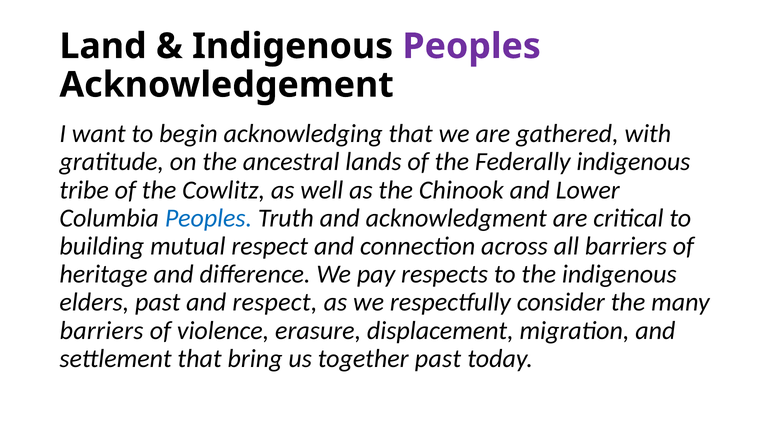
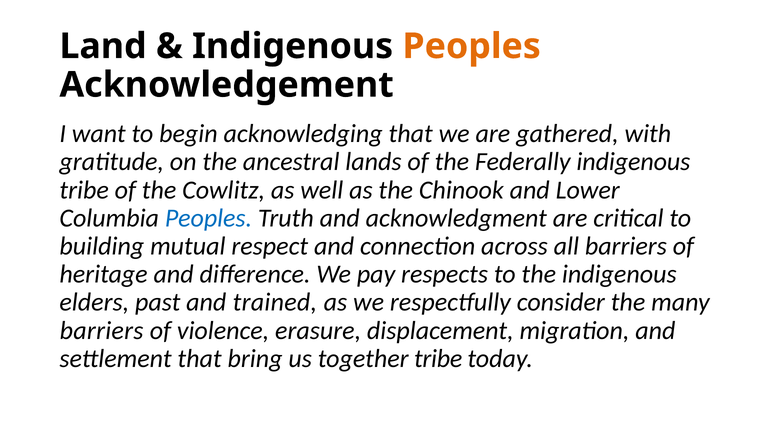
Peoples colour: purple -> orange (472, 46)
and respect: respect -> trained (275, 302)
together past: past -> tribe (438, 358)
